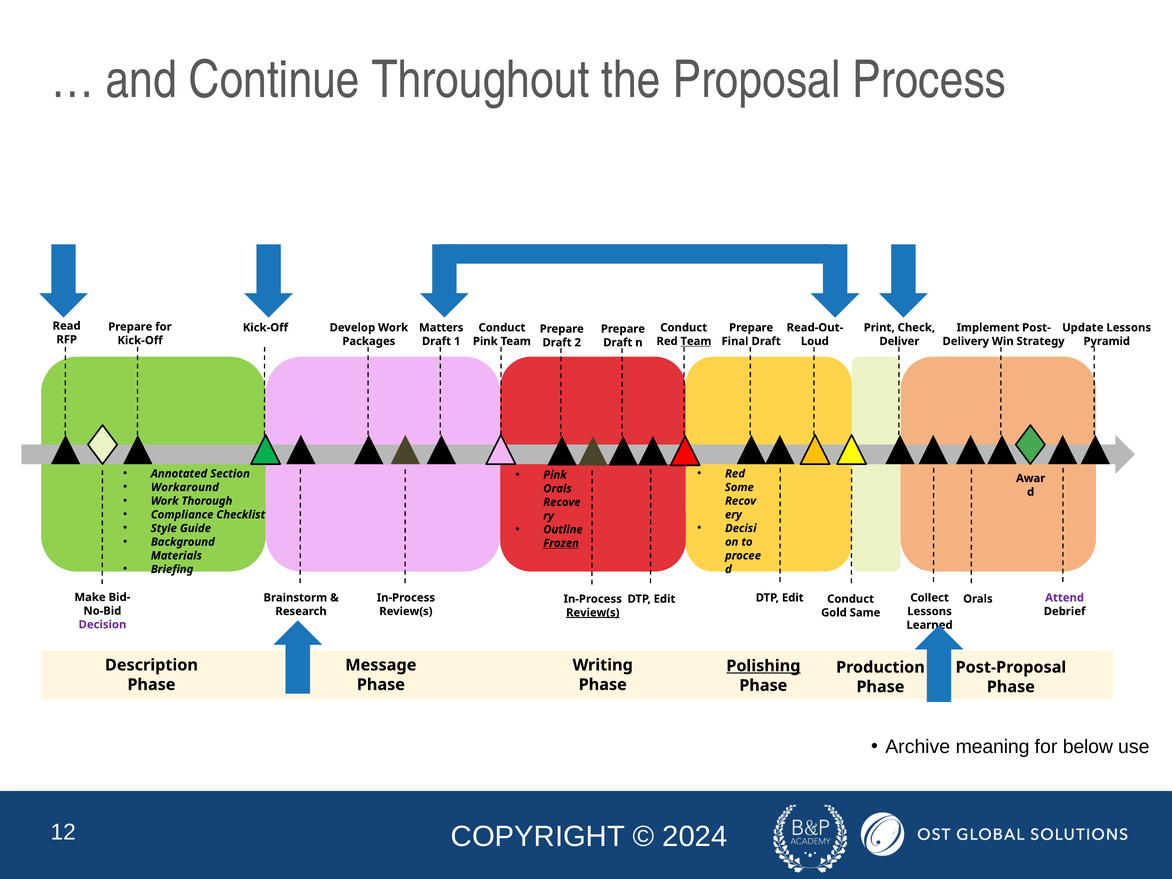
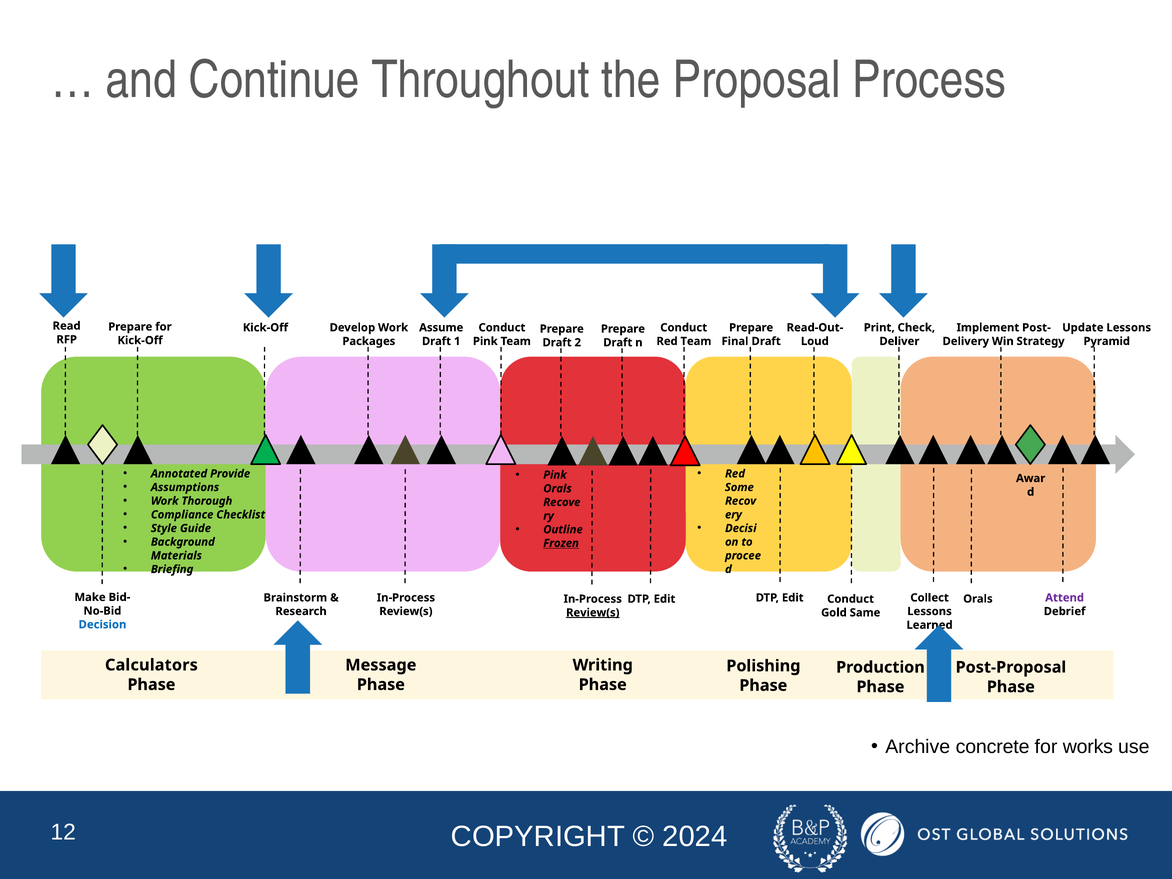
Matters: Matters -> Assume (441, 328)
Team underline: present -> none (696, 341)
Section: Section -> Provide (230, 474)
Workaround: Workaround -> Assumptions (185, 487)
Decision colour: purple -> blue (102, 625)
Description: Description -> Calculators (151, 665)
Polishing underline: present -> none (763, 666)
meaning: meaning -> concrete (993, 747)
below: below -> works (1088, 747)
